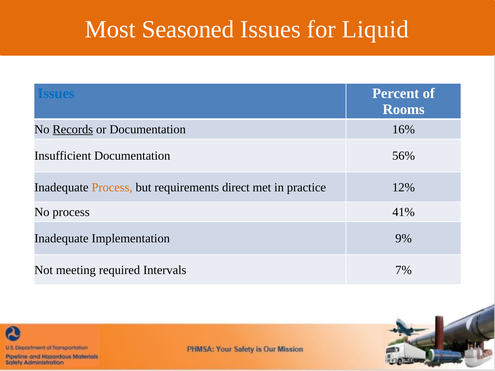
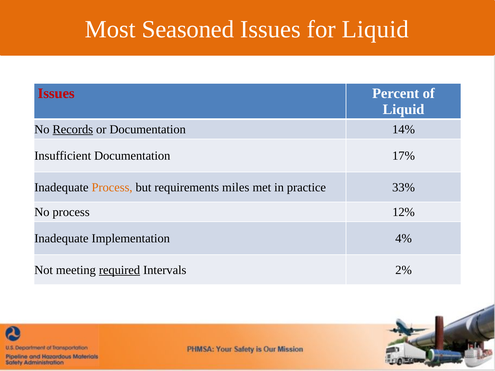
Issues colour: blue -> red (56, 94)
Rooms: Rooms -> Liquid (404, 110)
16%: 16% -> 14% (404, 129)
56%: 56% -> 17% (404, 156)
direct: direct -> miles (236, 187)
12%: 12% -> 33% (404, 187)
41%: 41% -> 12% (404, 212)
9%: 9% -> 4% (404, 239)
required underline: none -> present (120, 270)
7%: 7% -> 2% (404, 270)
